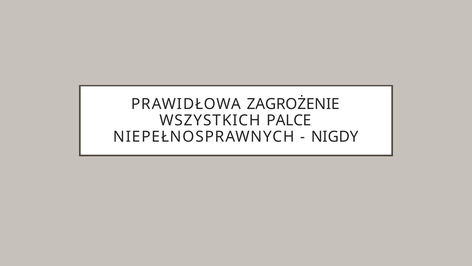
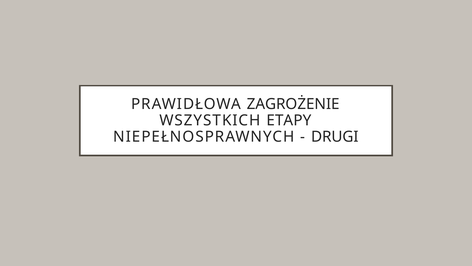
PALCE: PALCE -> ETAPY (289, 120)
NIGDY: NIGDY -> DRUGI (335, 137)
